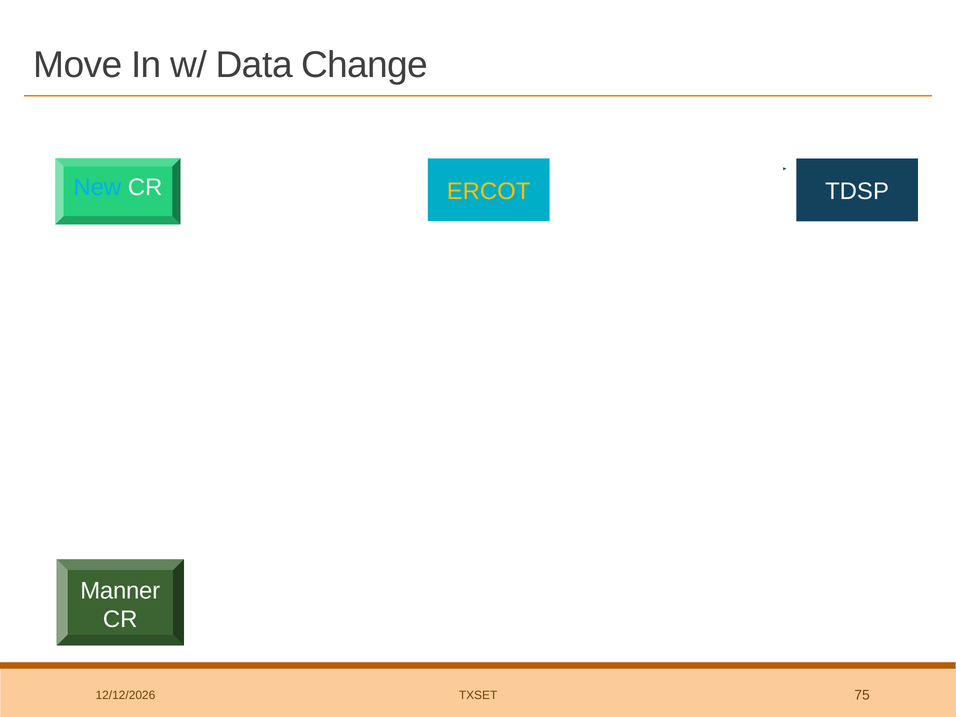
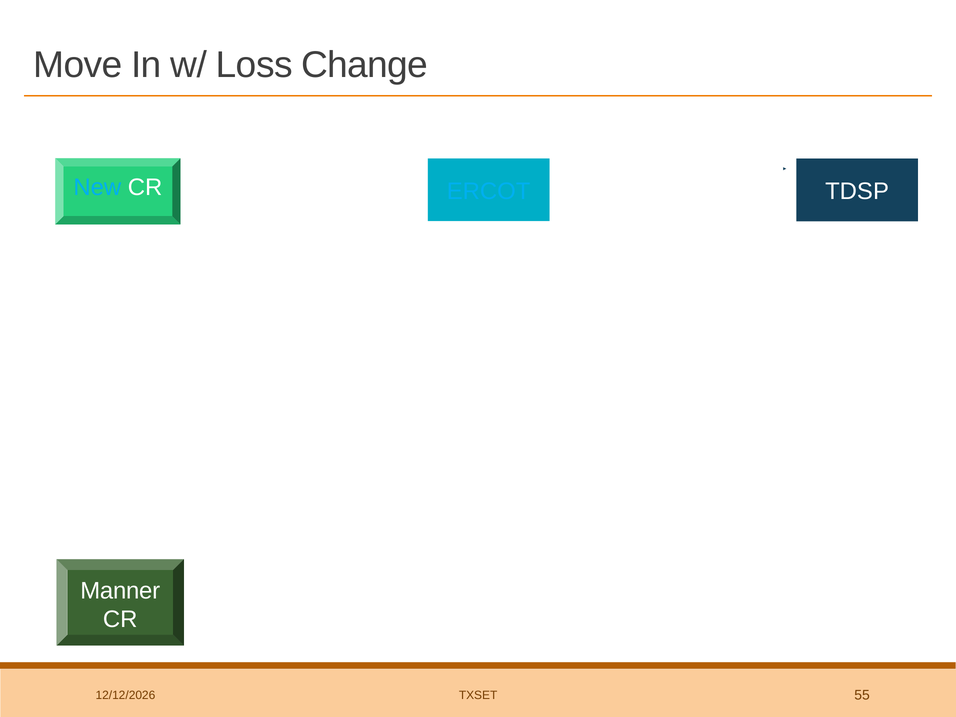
Data: Data -> Loss (254, 65)
ERCOT colour: yellow -> light blue (489, 191)
75: 75 -> 55 (862, 695)
